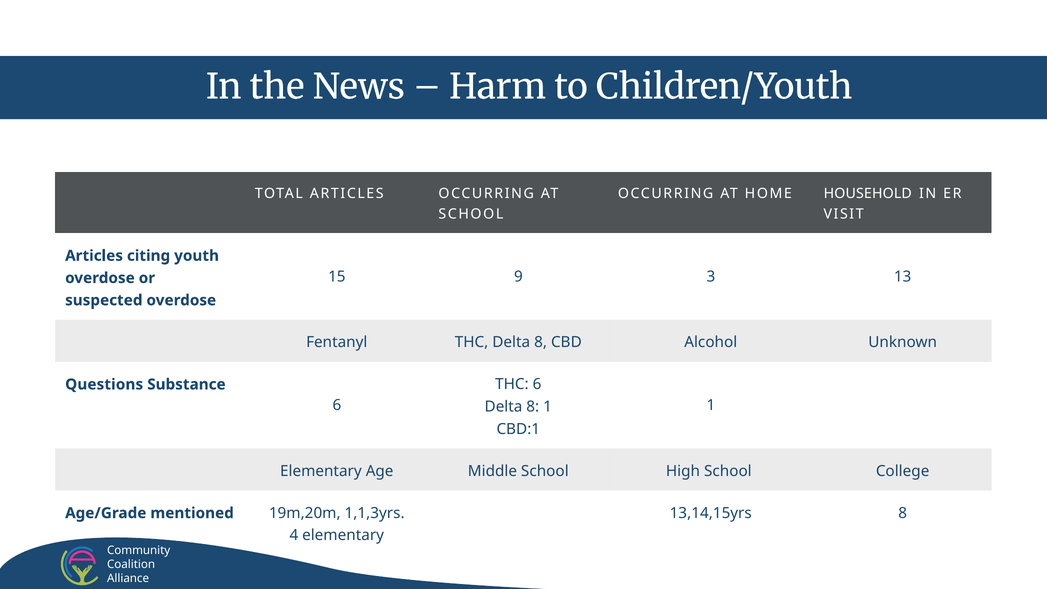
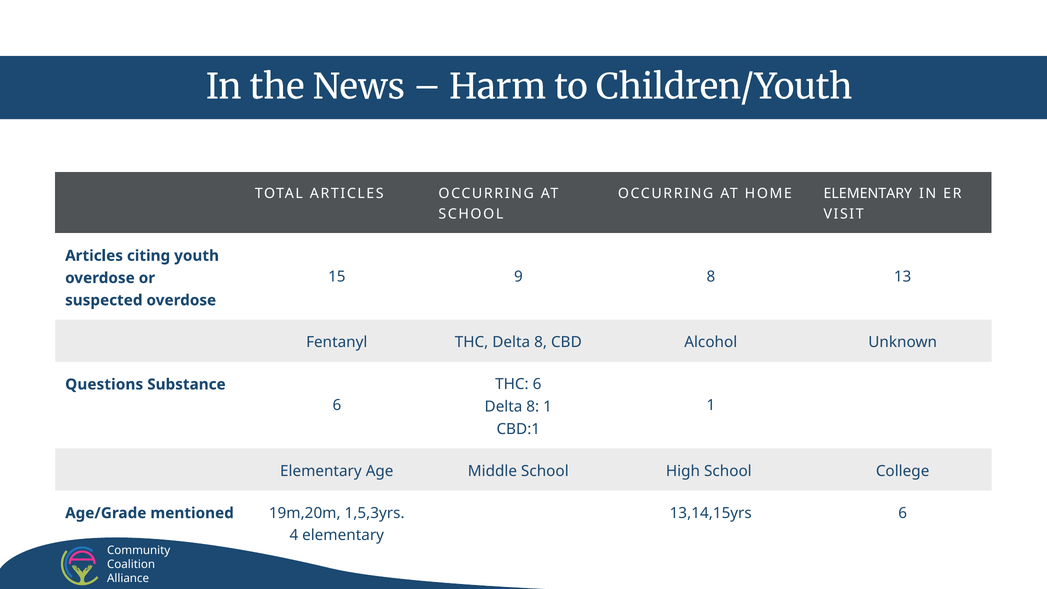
HOME HOUSEHOLD: HOUSEHOLD -> ELEMENTARY (868, 194)
9 3: 3 -> 8 (711, 277)
13,14,15yrs 8: 8 -> 6 (903, 513)
1,1,3yrs: 1,1,3yrs -> 1,5,3yrs (375, 513)
